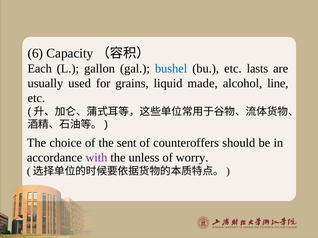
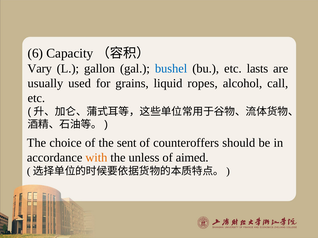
Each: Each -> Vary (40, 69)
made: made -> ropes (203, 83)
line: line -> call (278, 83)
with colour: purple -> orange (96, 158)
worry: worry -> aimed (192, 158)
